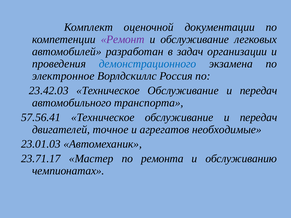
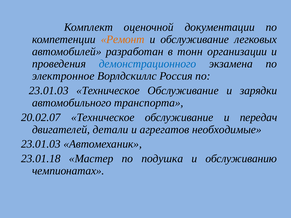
Ремонт colour: purple -> orange (123, 39)
задач: задач -> тонн (190, 52)
23.42.03: 23.42.03 -> 23.01.03 (49, 91)
передач: передач -> зарядки (259, 91)
57.56.41: 57.56.41 -> 20.02.07 (41, 117)
точное: точное -> детали (111, 130)
23.71.17: 23.71.17 -> 23.01.18 (41, 159)
ремонта: ремонта -> подушка (162, 159)
